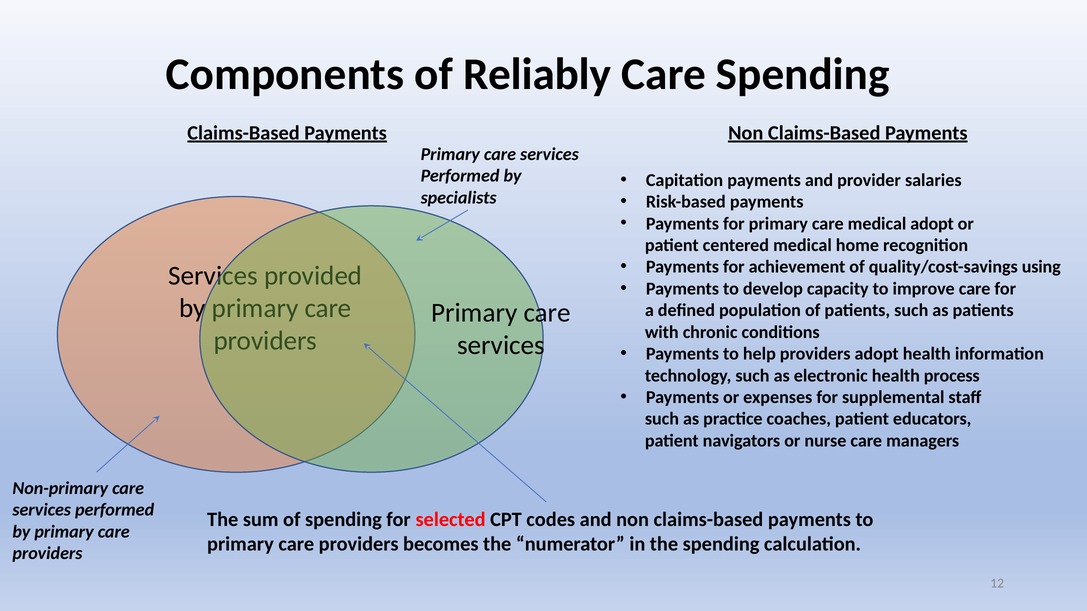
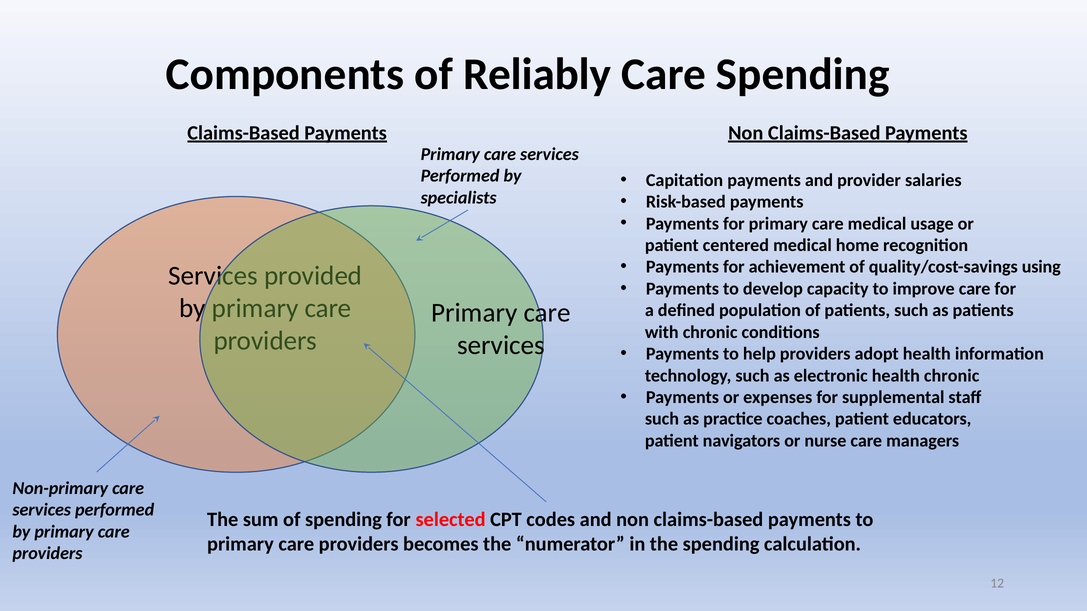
medical adopt: adopt -> usage (932, 224)
health process: process -> chronic (952, 376)
